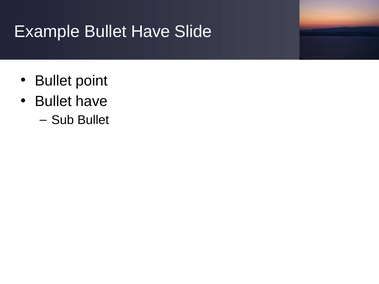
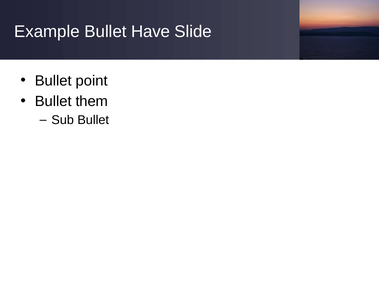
have: have -> them (92, 101)
